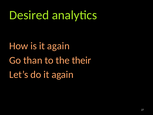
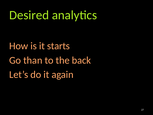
is it again: again -> starts (58, 46)
their: their -> back (81, 60)
